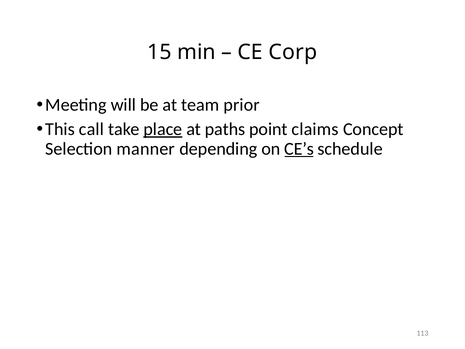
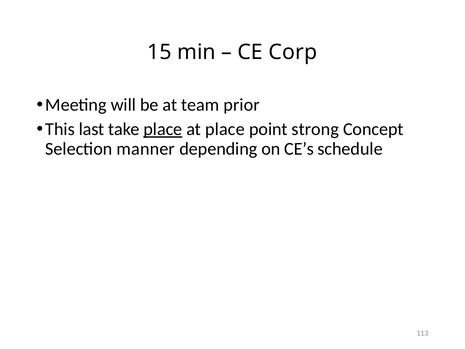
call: call -> last (92, 129)
at paths: paths -> place (225, 129)
claims: claims -> strong (315, 129)
CE’s underline: present -> none (299, 149)
